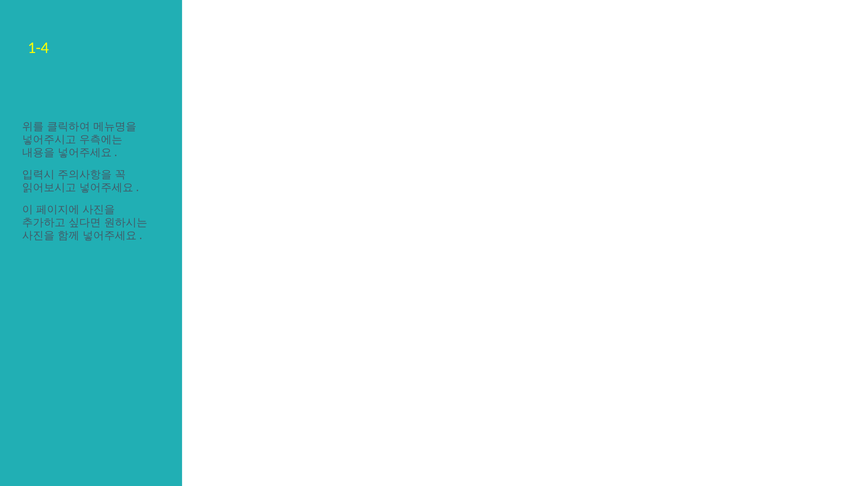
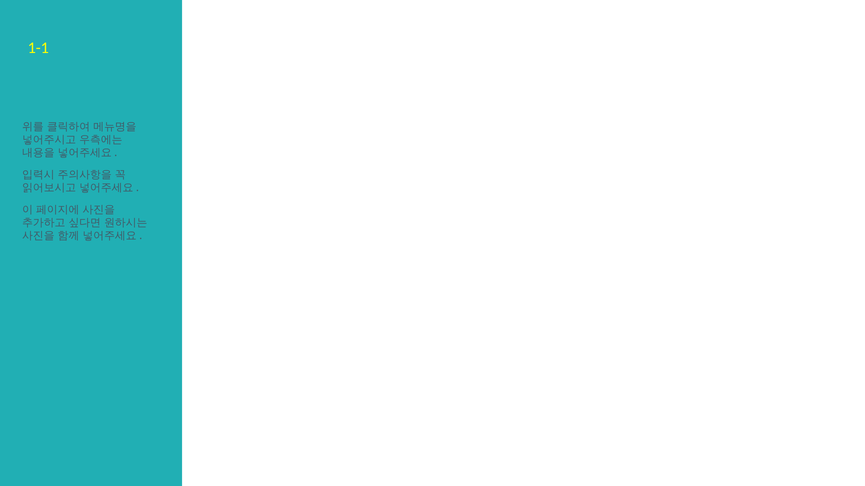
1-4: 1-4 -> 1-1 (38, 48)
